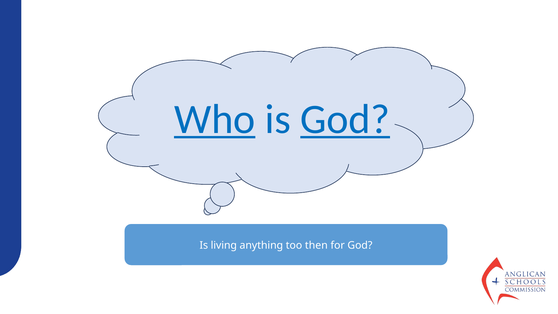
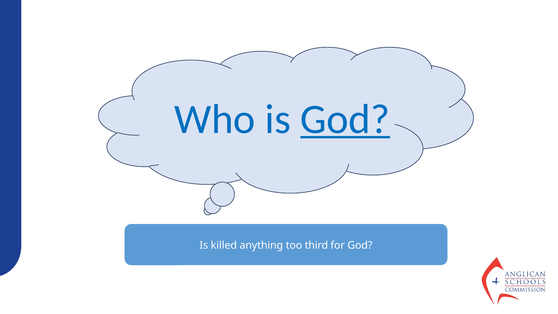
Who underline: present -> none (215, 119)
living: living -> killed (224, 245)
then: then -> third (316, 245)
